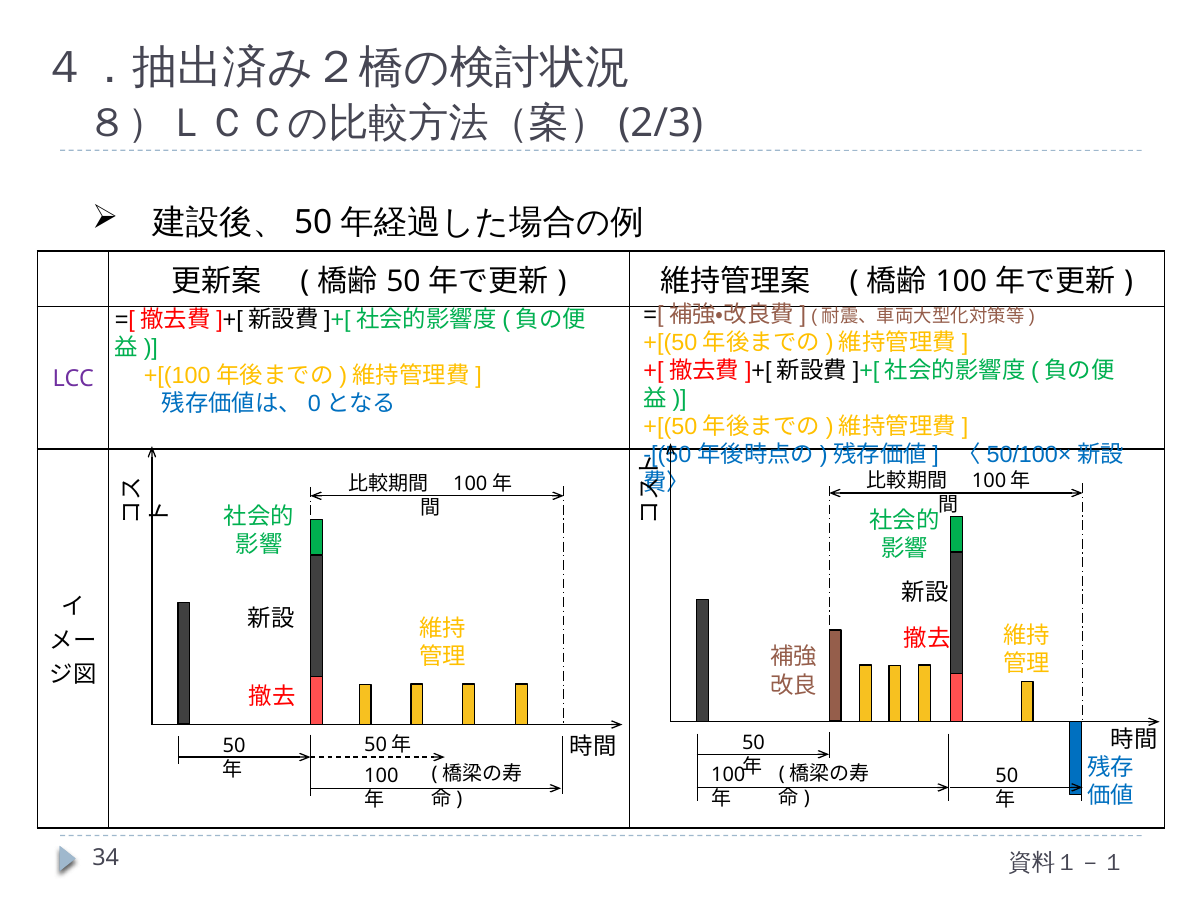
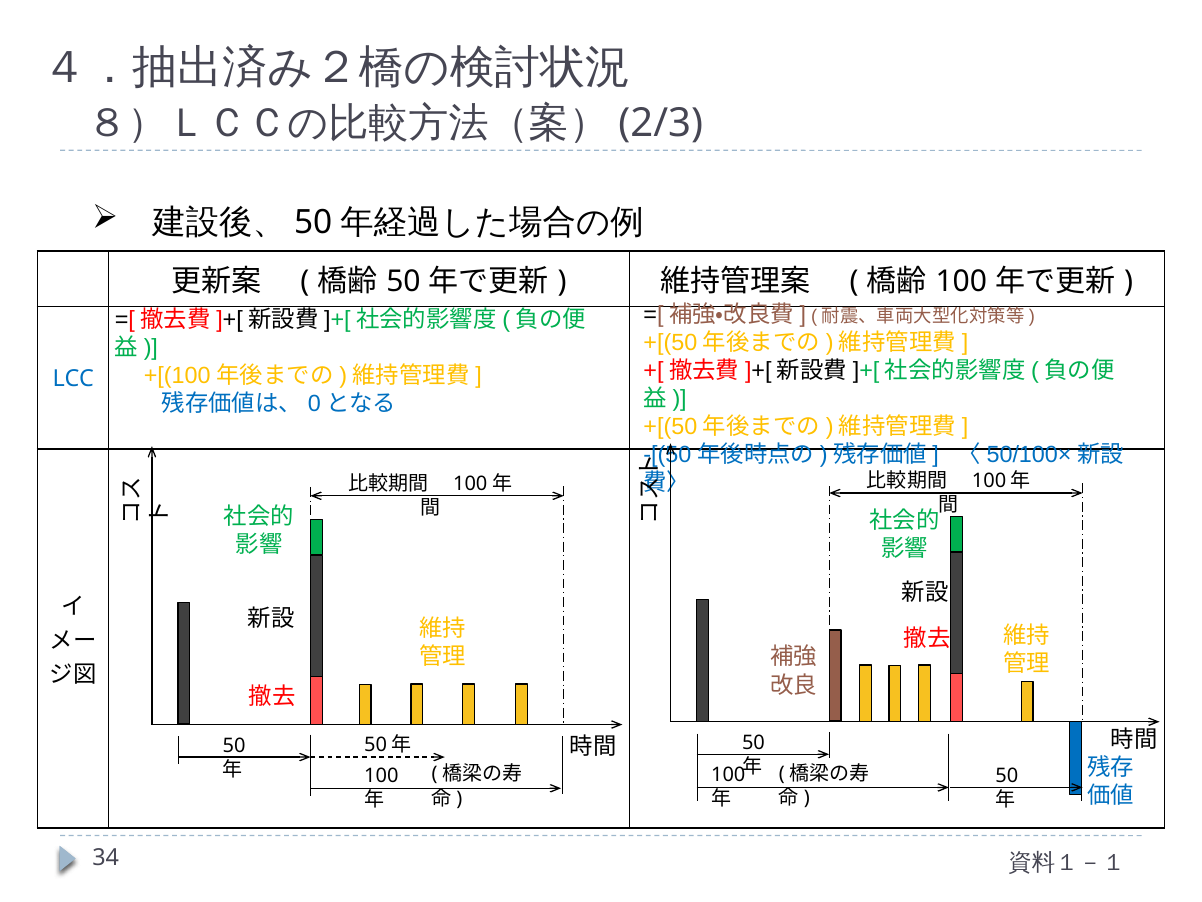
LCC colour: purple -> blue (73, 379)
